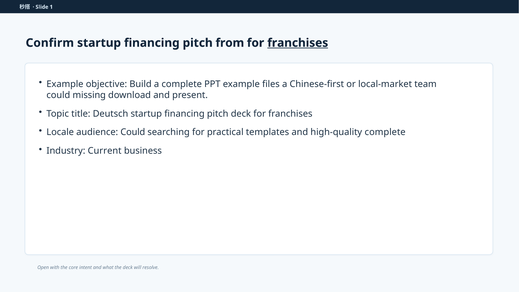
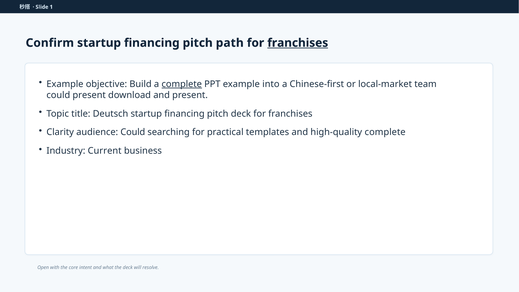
from: from -> path (230, 43)
complete underline: none -> present (182, 84)
files: files -> into (271, 84)
could missing: missing -> present (89, 95)
Locale: Locale -> Clarity (60, 132)
